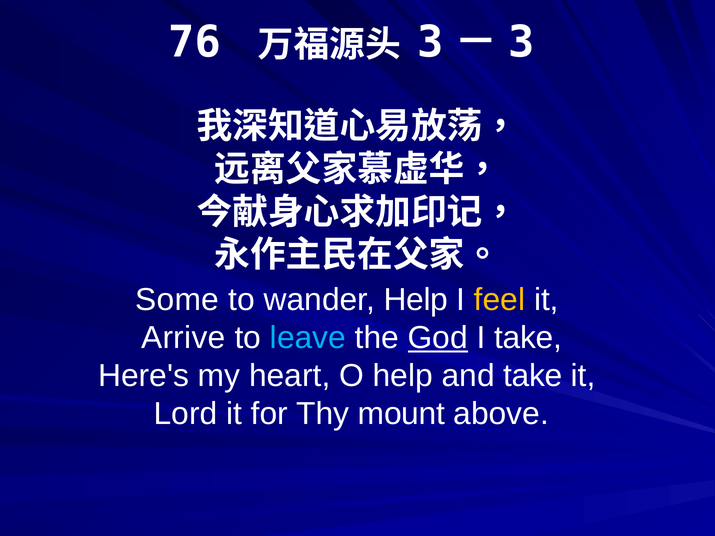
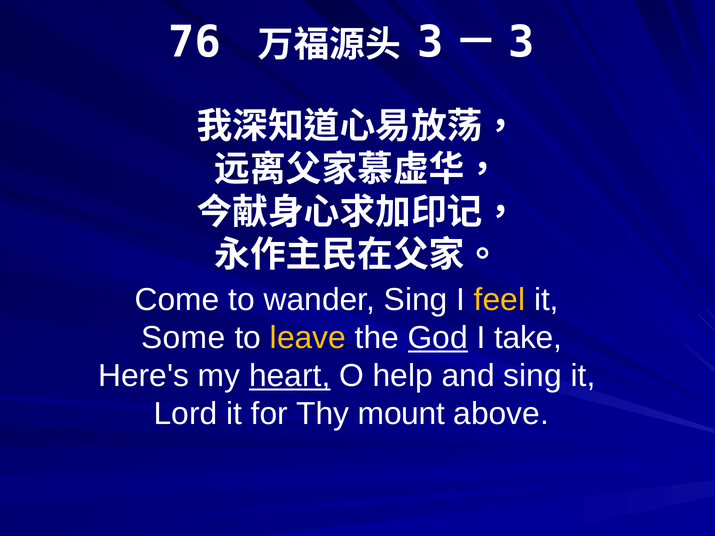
Some: Some -> Come (177, 300)
wander Help: Help -> Sing (416, 300)
Arrive: Arrive -> Some (183, 338)
leave colour: light blue -> yellow (308, 338)
heart underline: none -> present (290, 376)
and take: take -> sing (533, 376)
